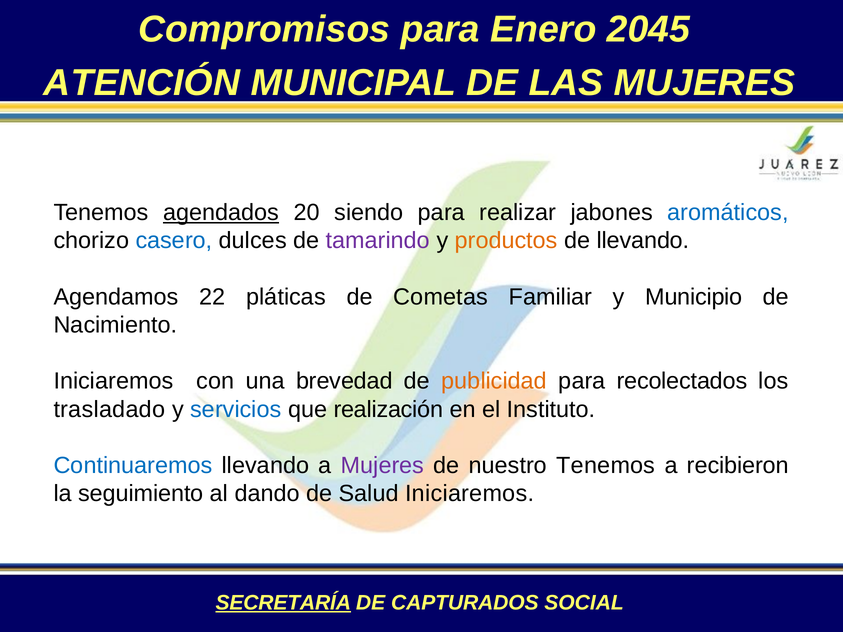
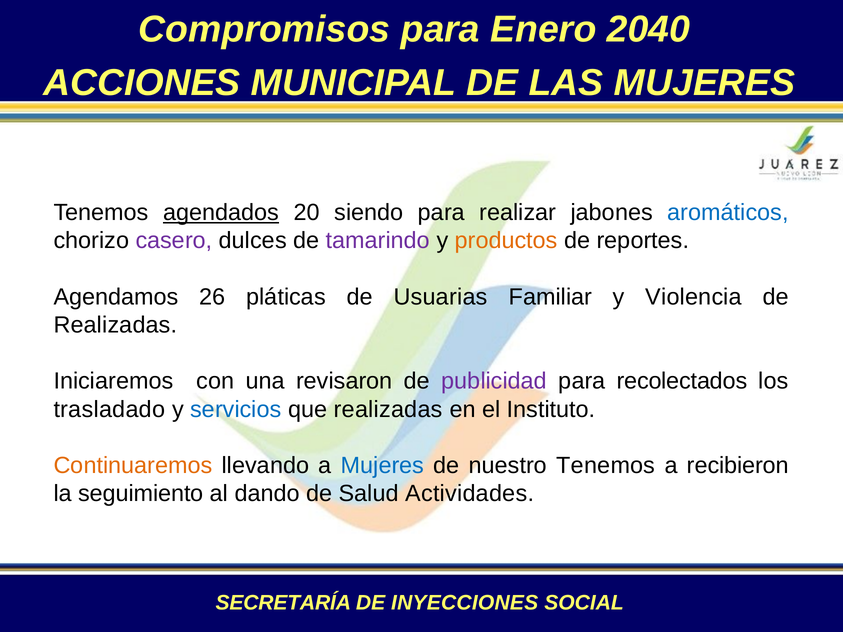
2045: 2045 -> 2040 (648, 29)
ATENCIÓN: ATENCIÓN -> ACCIONES (142, 83)
casero colour: blue -> purple (174, 241)
de llevando: llevando -> reportes (643, 241)
22: 22 -> 26 (212, 297)
Cometas: Cometas -> Usuarias (441, 297)
Municipio: Municipio -> Violencia (694, 297)
Nacimiento: Nacimiento -> Realizadas (115, 325)
brevedad: brevedad -> revisaron (344, 381)
publicidad colour: orange -> purple (494, 381)
que realización: realización -> realizadas (388, 409)
Continuaremos colour: blue -> orange (133, 466)
Mujeres colour: purple -> blue (382, 466)
Salud Iniciaremos: Iniciaremos -> Actividades (470, 494)
SECRETARÍA underline: present -> none (283, 603)
CAPTURADOS: CAPTURADOS -> INYECCIONES (465, 603)
